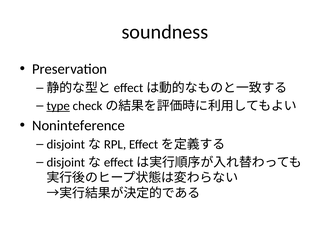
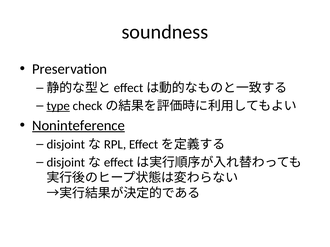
Noninteference underline: none -> present (79, 126)
